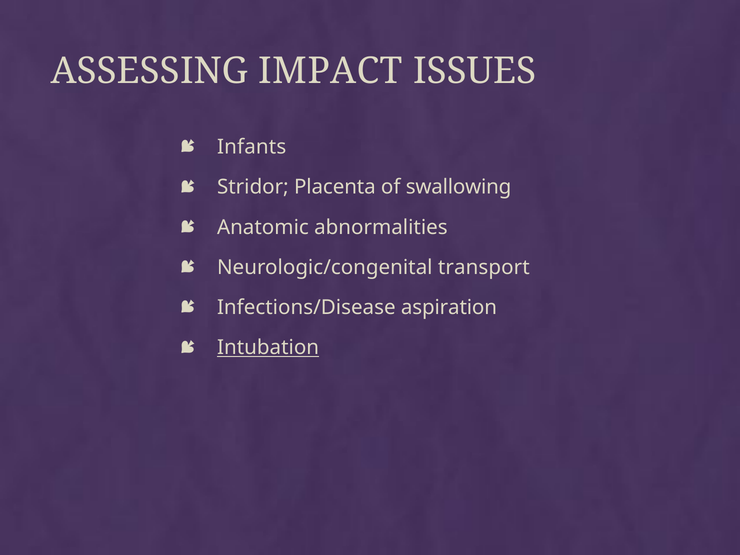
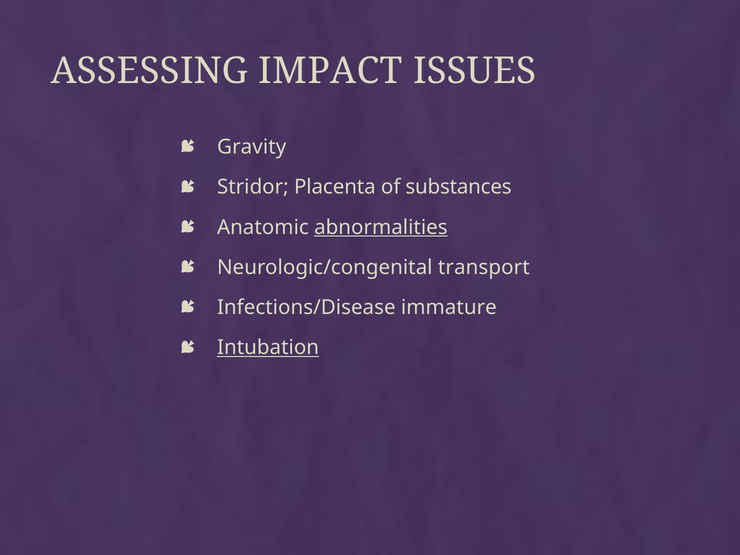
Infants: Infants -> Gravity (252, 147)
swallowing: swallowing -> substances (459, 187)
abnormalities underline: none -> present (381, 227)
aspiration: aspiration -> immature (449, 307)
